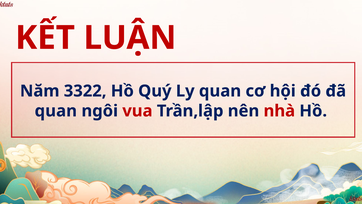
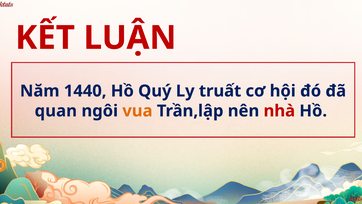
3322: 3322 -> 1440 (85, 91)
Ly quan: quan -> truất (220, 91)
vua colour: red -> orange (137, 111)
